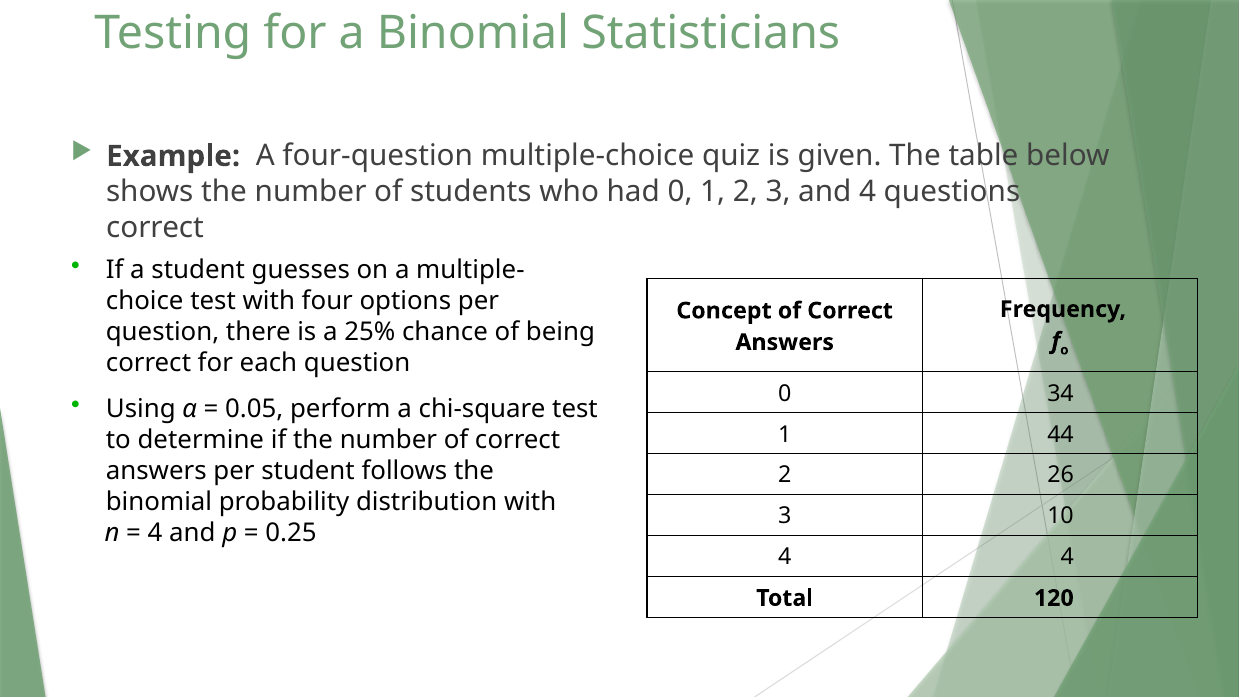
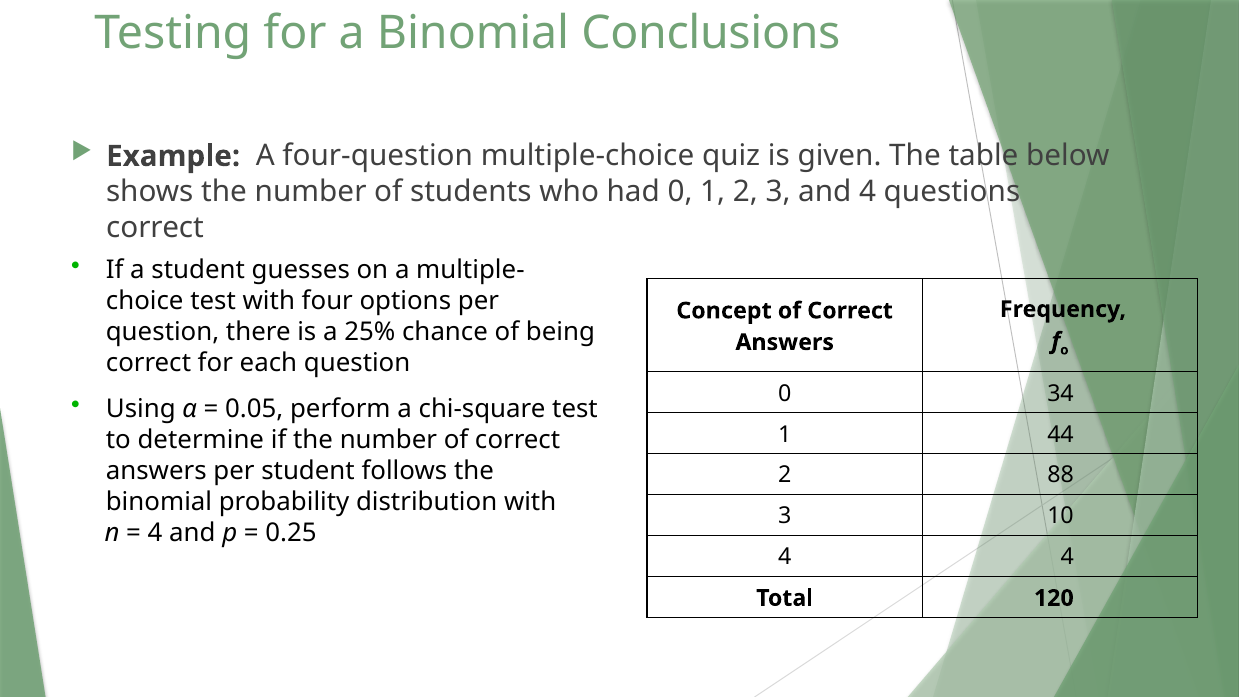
Statisticians: Statisticians -> Conclusions (711, 33)
26: 26 -> 88 (1061, 475)
